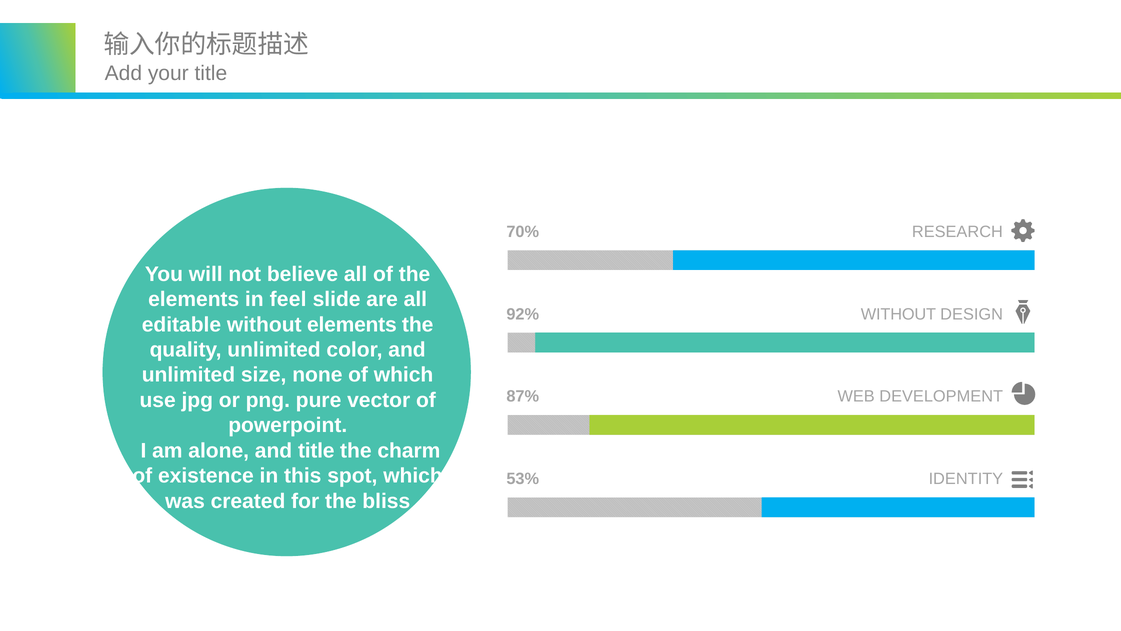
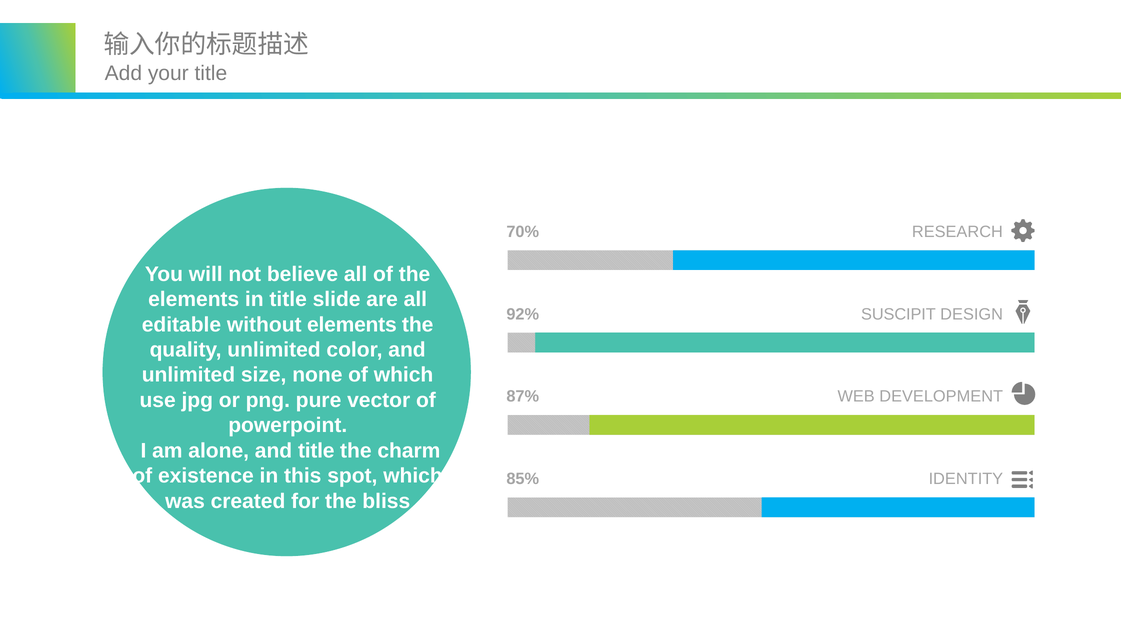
in feel: feel -> title (288, 299)
WITHOUT: WITHOUT -> SUSCIPIT (898, 314)
53%: 53% -> 85% (523, 479)
